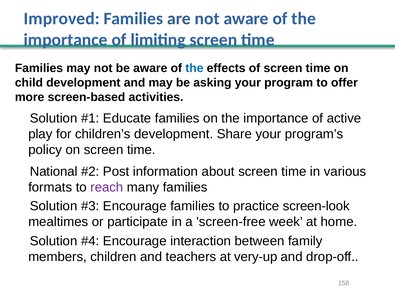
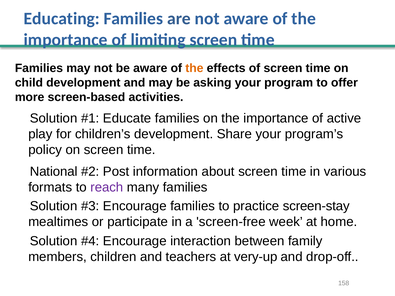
Improved: Improved -> Educating (62, 19)
the colour: blue -> orange (194, 68)
screen-look: screen-look -> screen-stay (316, 206)
